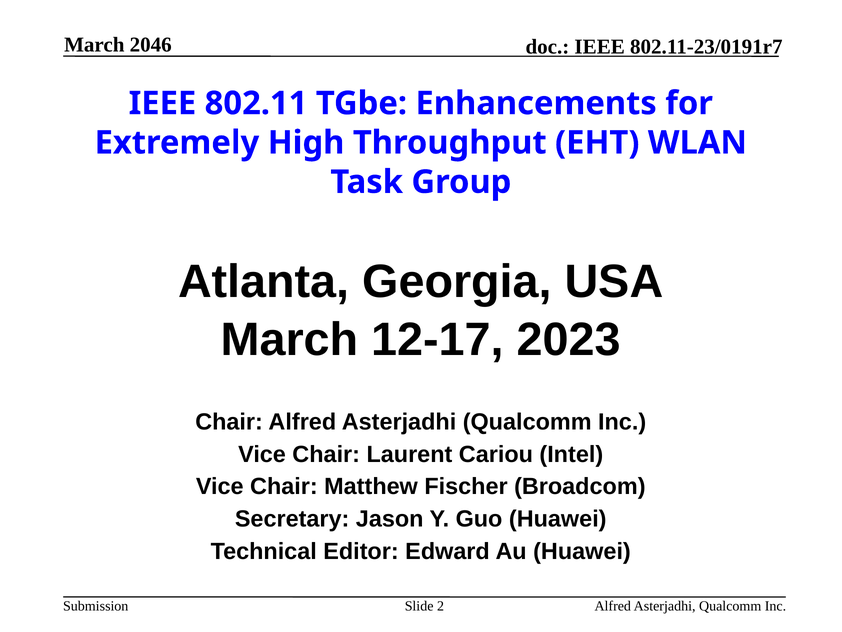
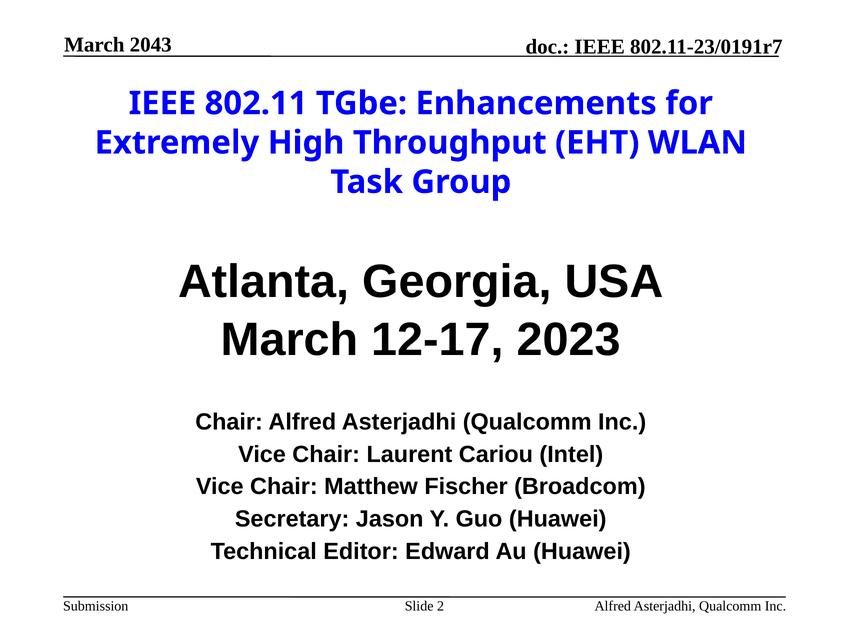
2046: 2046 -> 2043 (151, 45)
